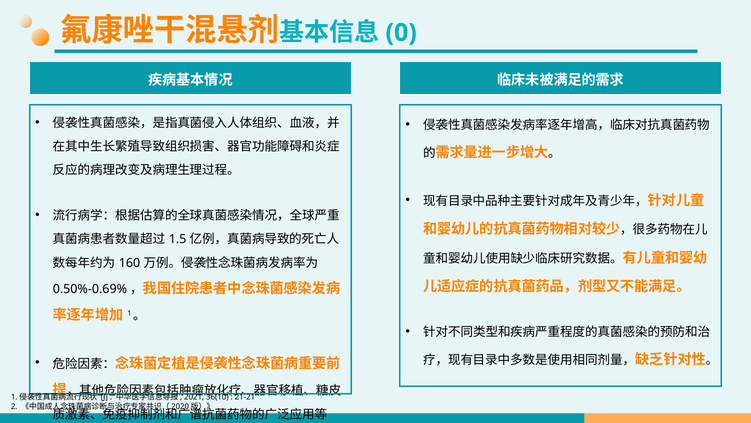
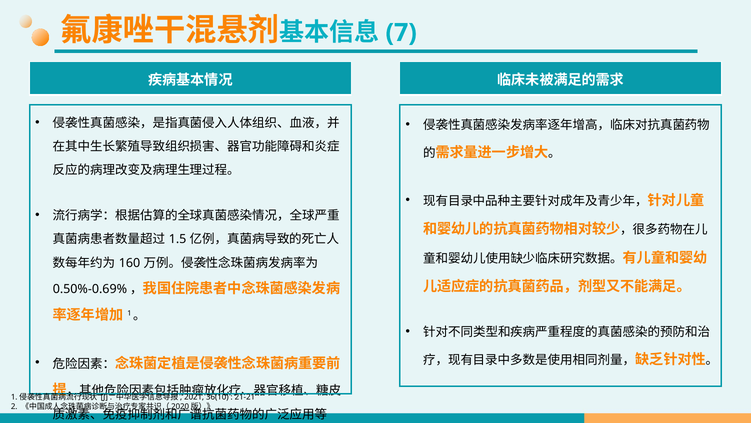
0: 0 -> 7 (401, 33)
